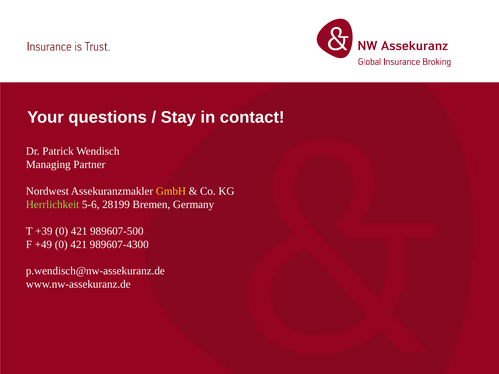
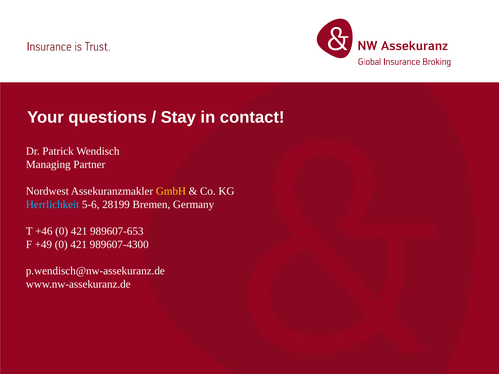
Herrlichkeit colour: light green -> light blue (53, 204)
+39: +39 -> +46 (44, 231)
989607-500: 989607-500 -> 989607-653 (117, 231)
